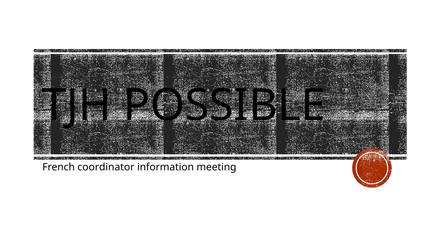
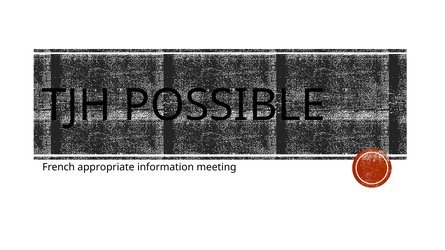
coordinator: coordinator -> appropriate (106, 167)
